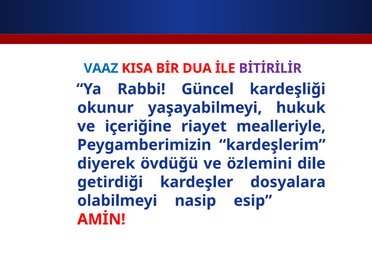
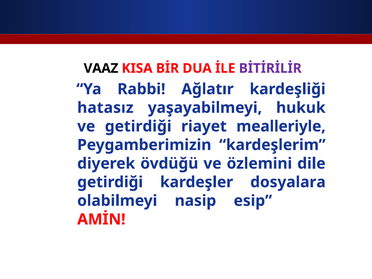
VAAZ colour: blue -> black (101, 68)
Güncel: Güncel -> Ağlatır (208, 89)
okunur: okunur -> hatasız (105, 108)
ve içeriğine: içeriğine -> getirdiği (138, 126)
